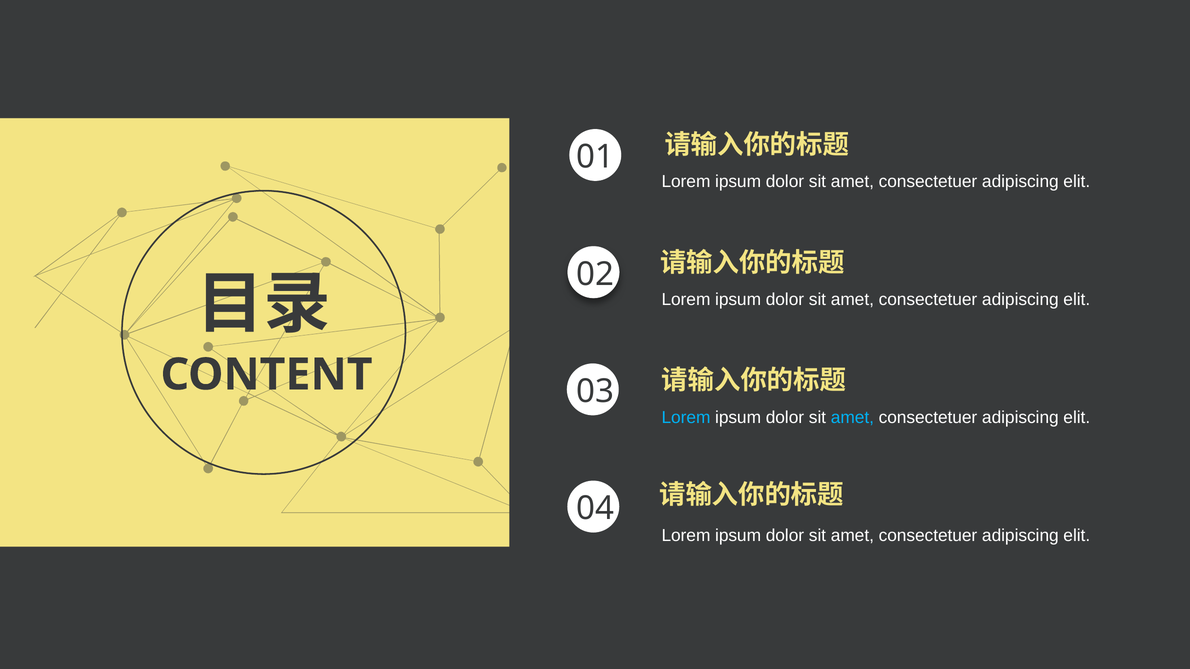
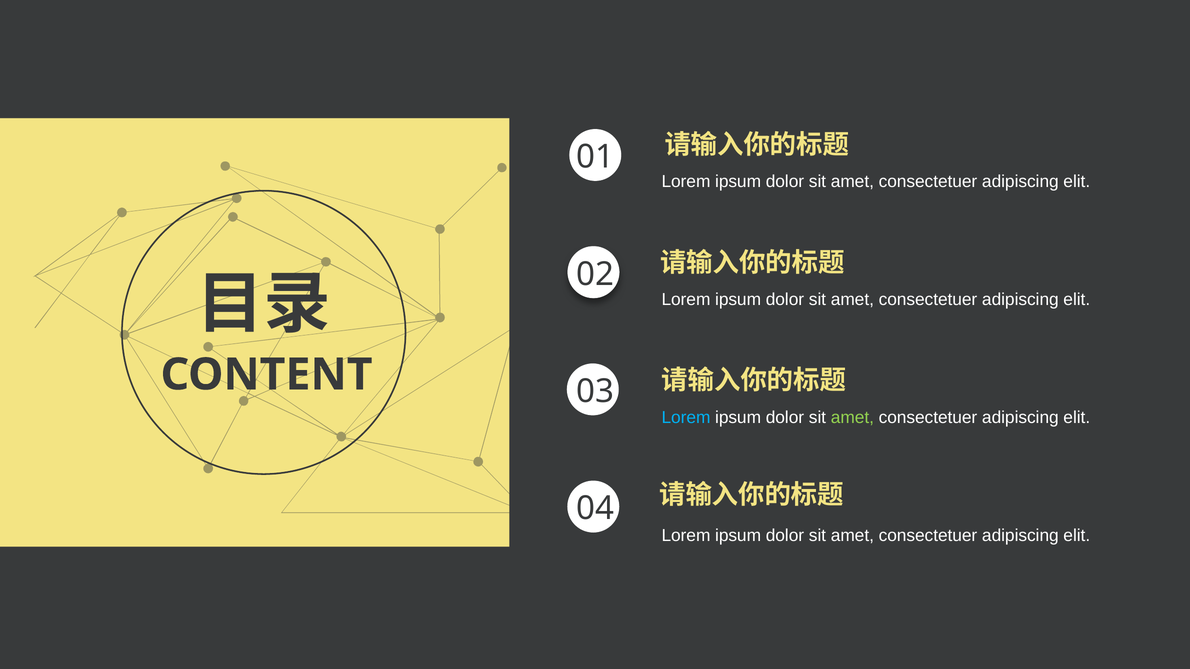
amet colour: light blue -> light green (852, 418)
